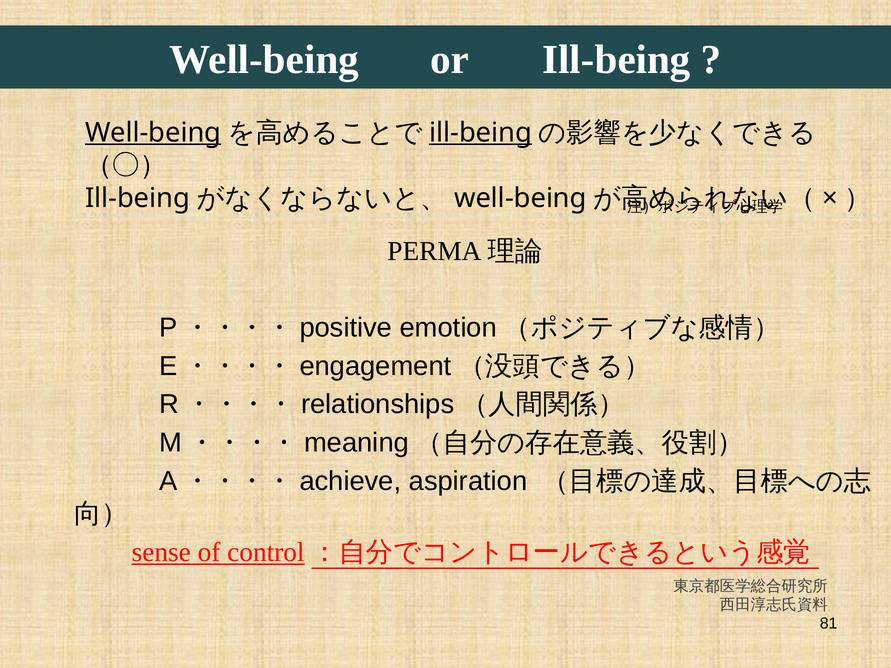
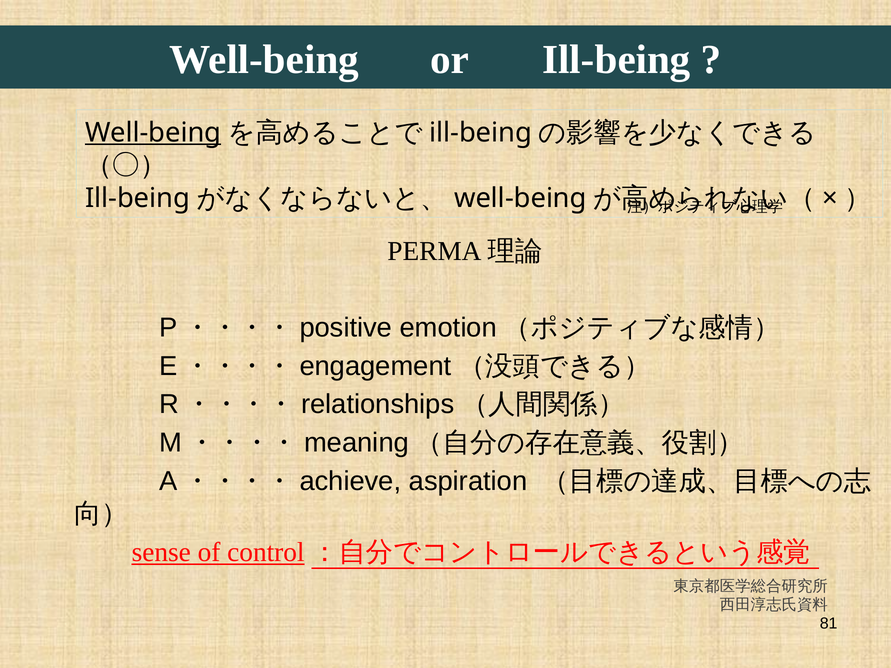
ill-being underline: present -> none (481, 133)
